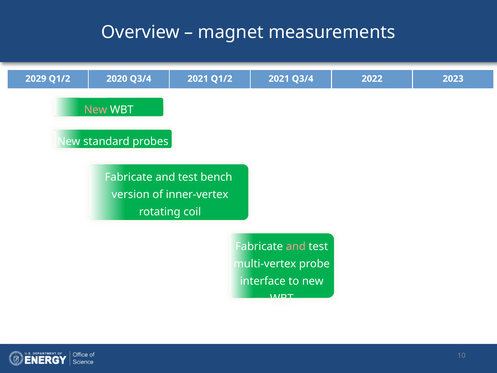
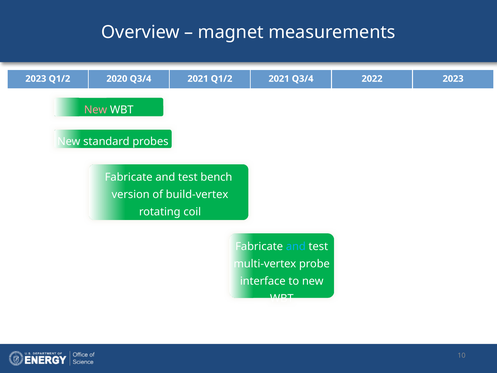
2029: 2029 -> 2023 (36, 79)
inner-vertex: inner-vertex -> build-vertex (197, 194)
and colour: pink -> light blue (296, 246)
